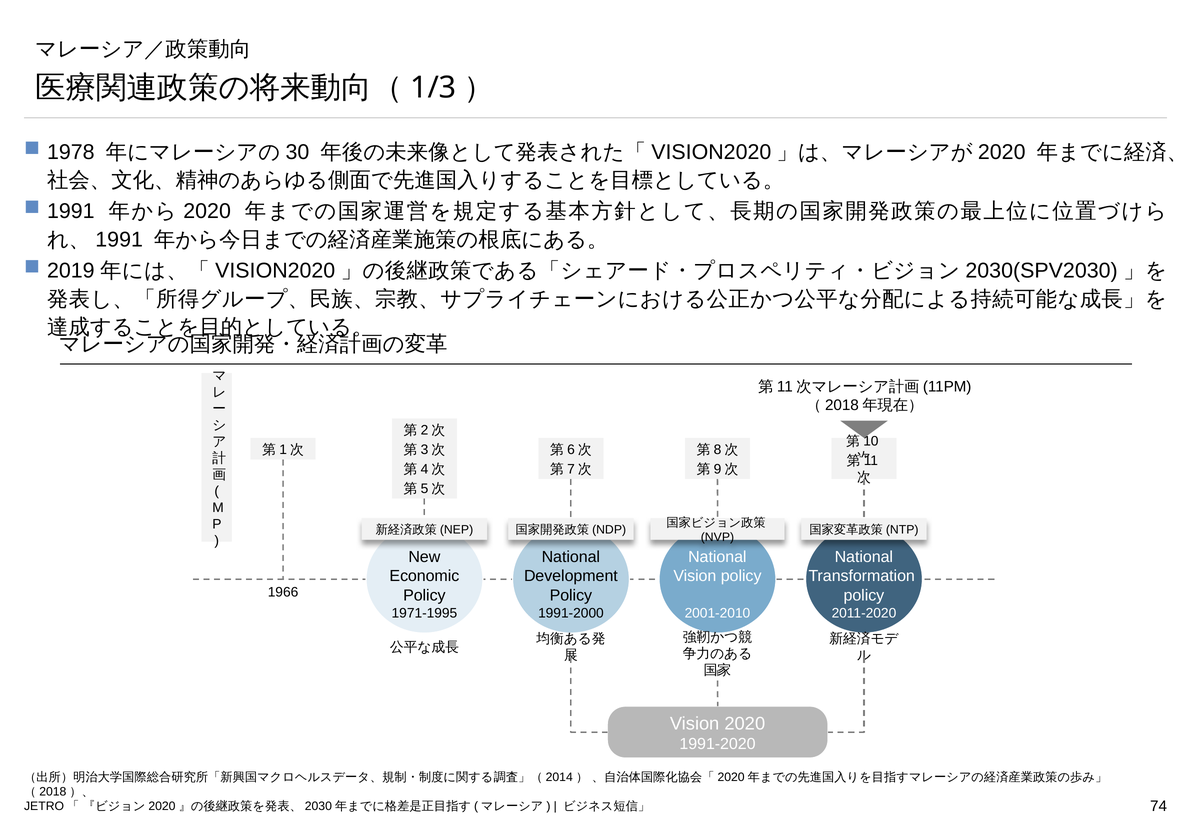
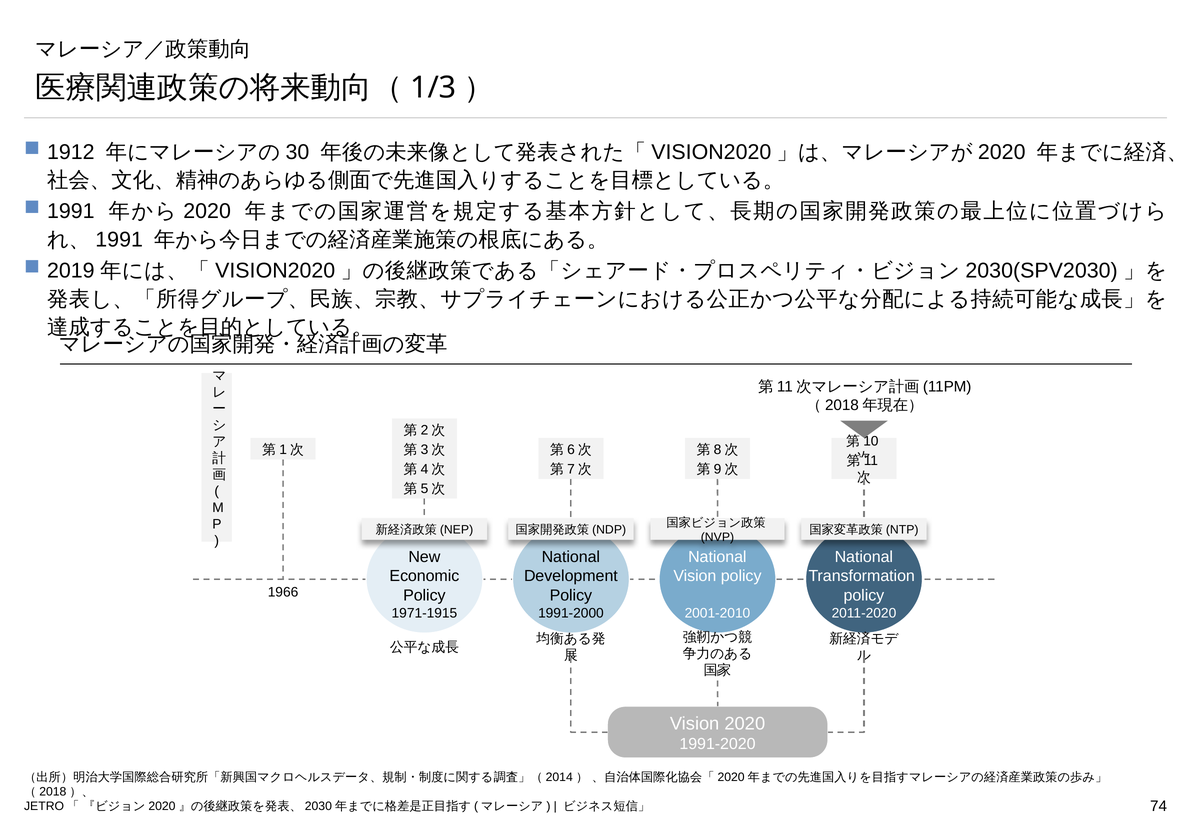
1978: 1978 -> 1912 (71, 152)
1971-1995: 1971-1995 -> 1971-1915 (424, 613)
